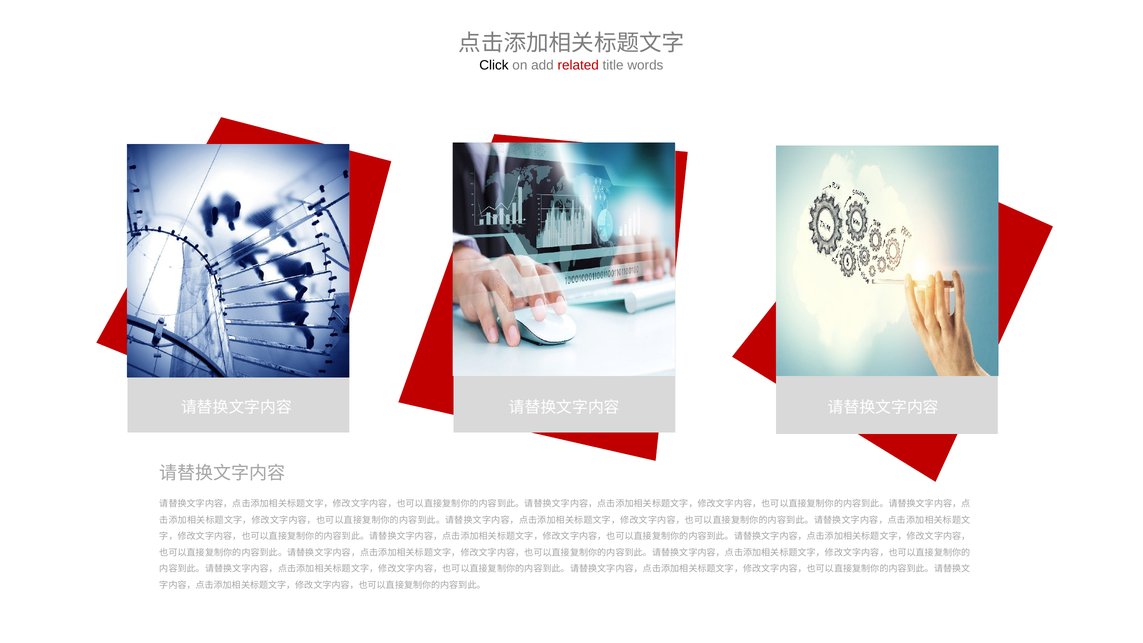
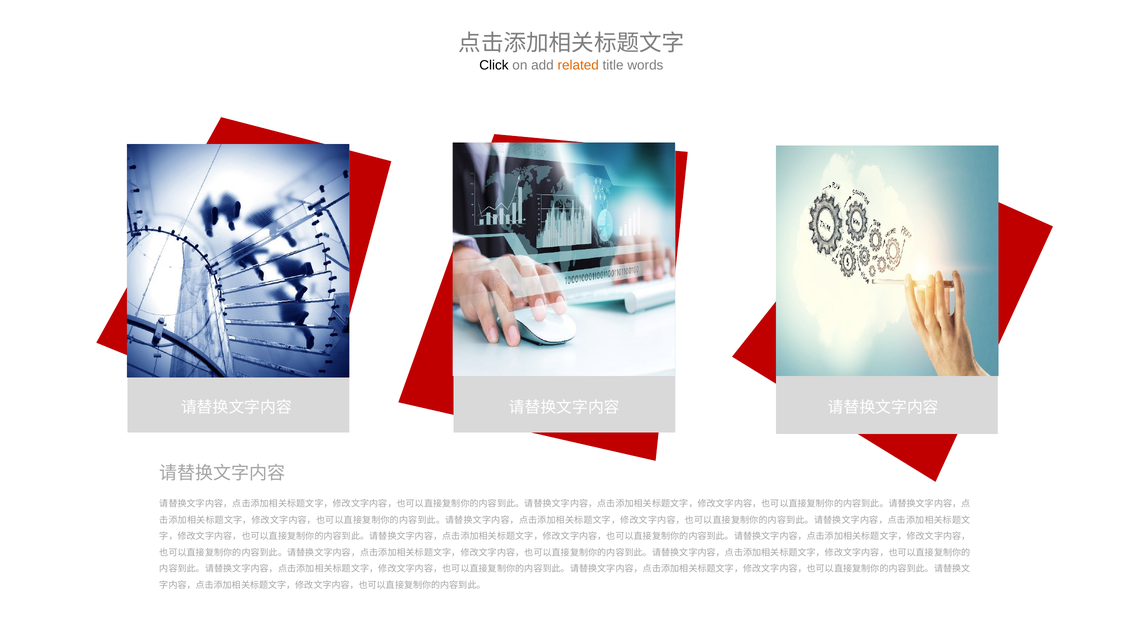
related colour: red -> orange (578, 65)
